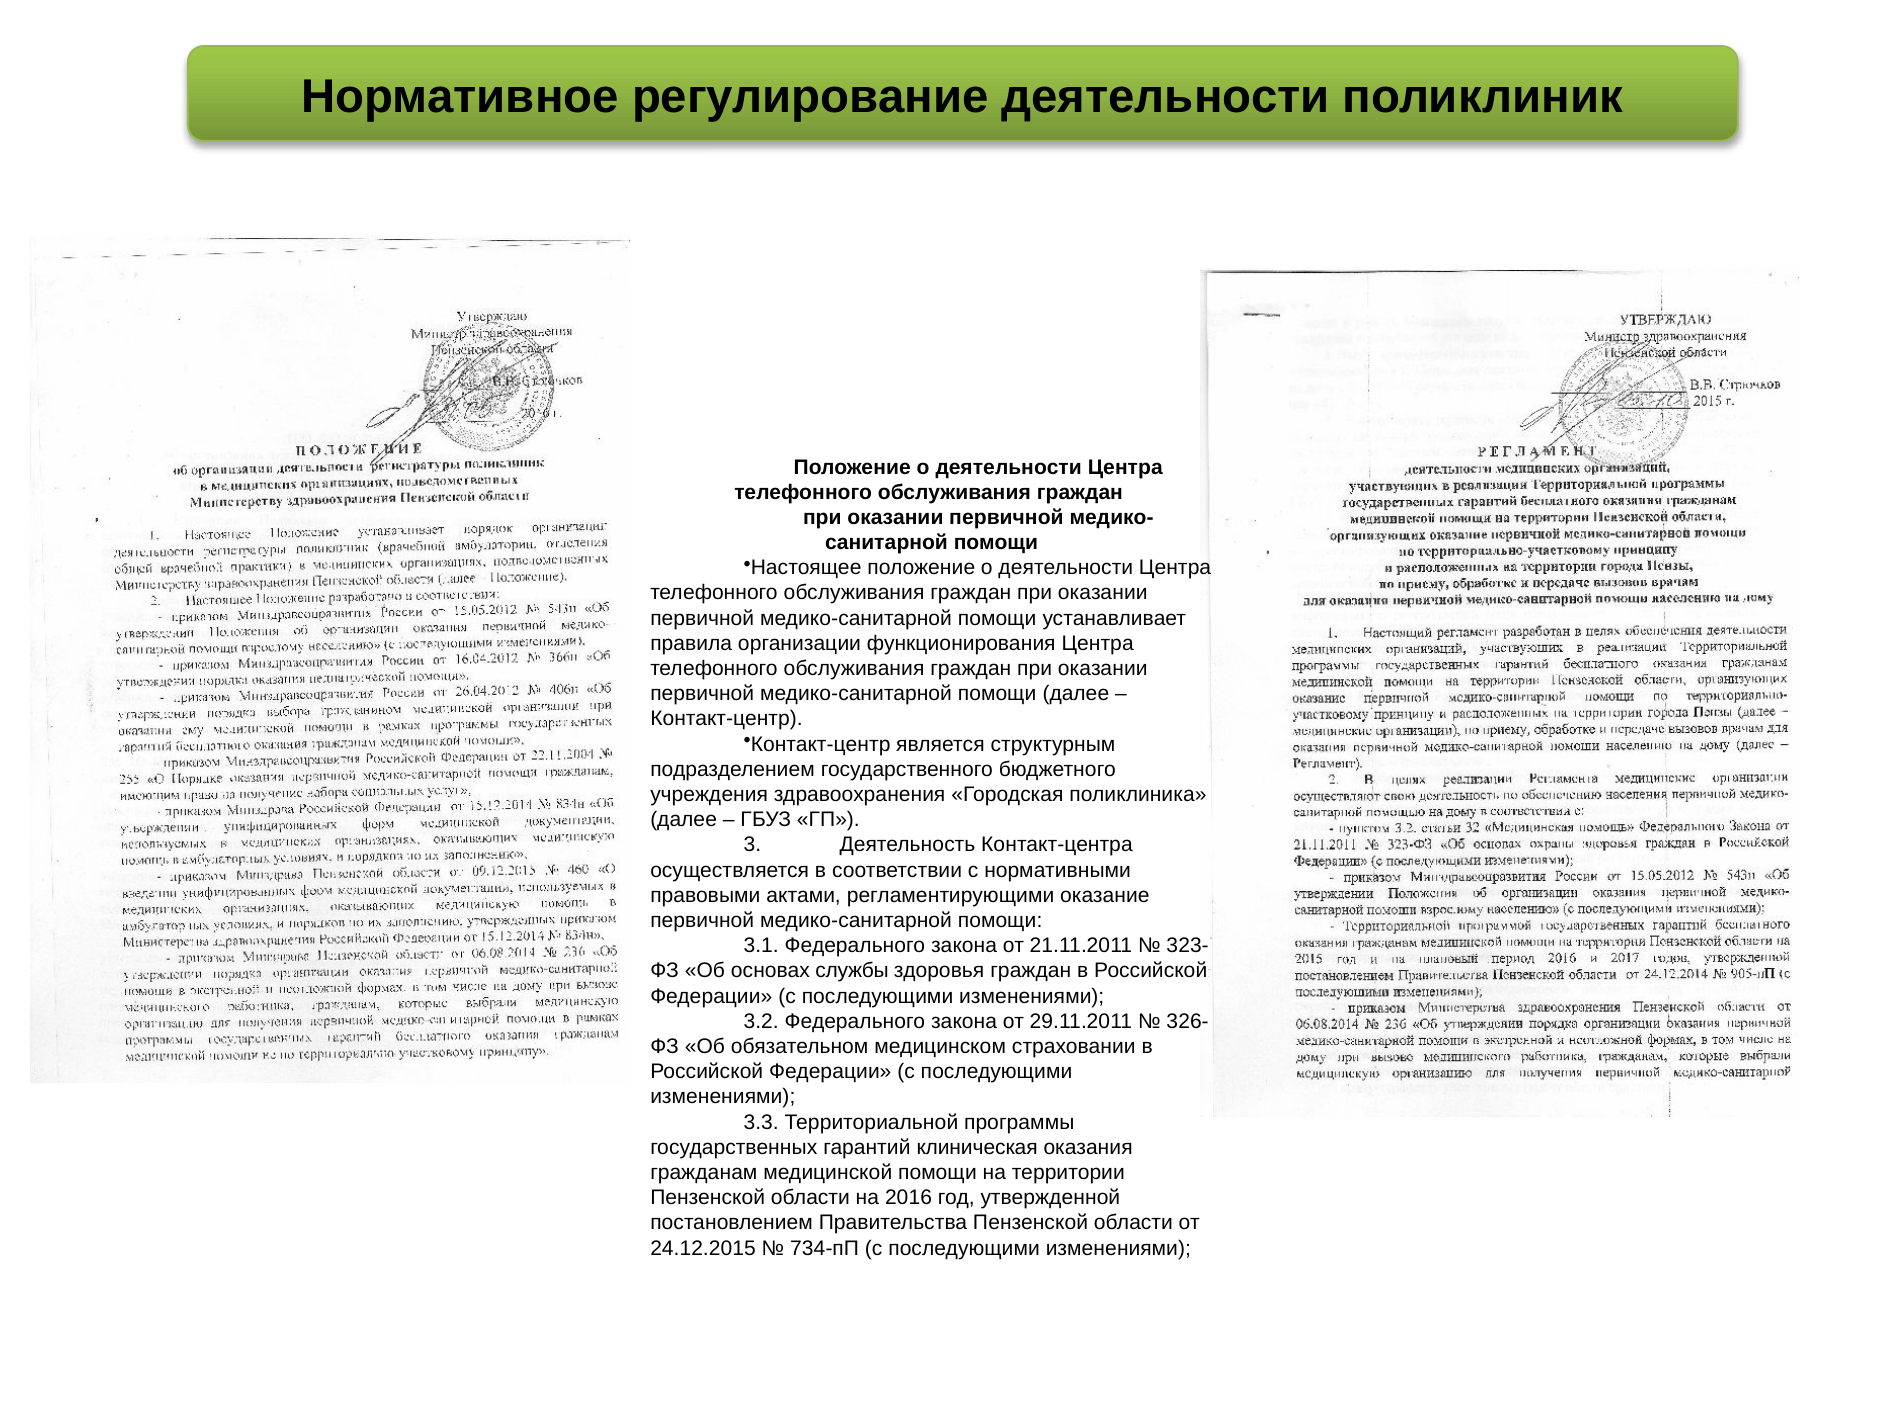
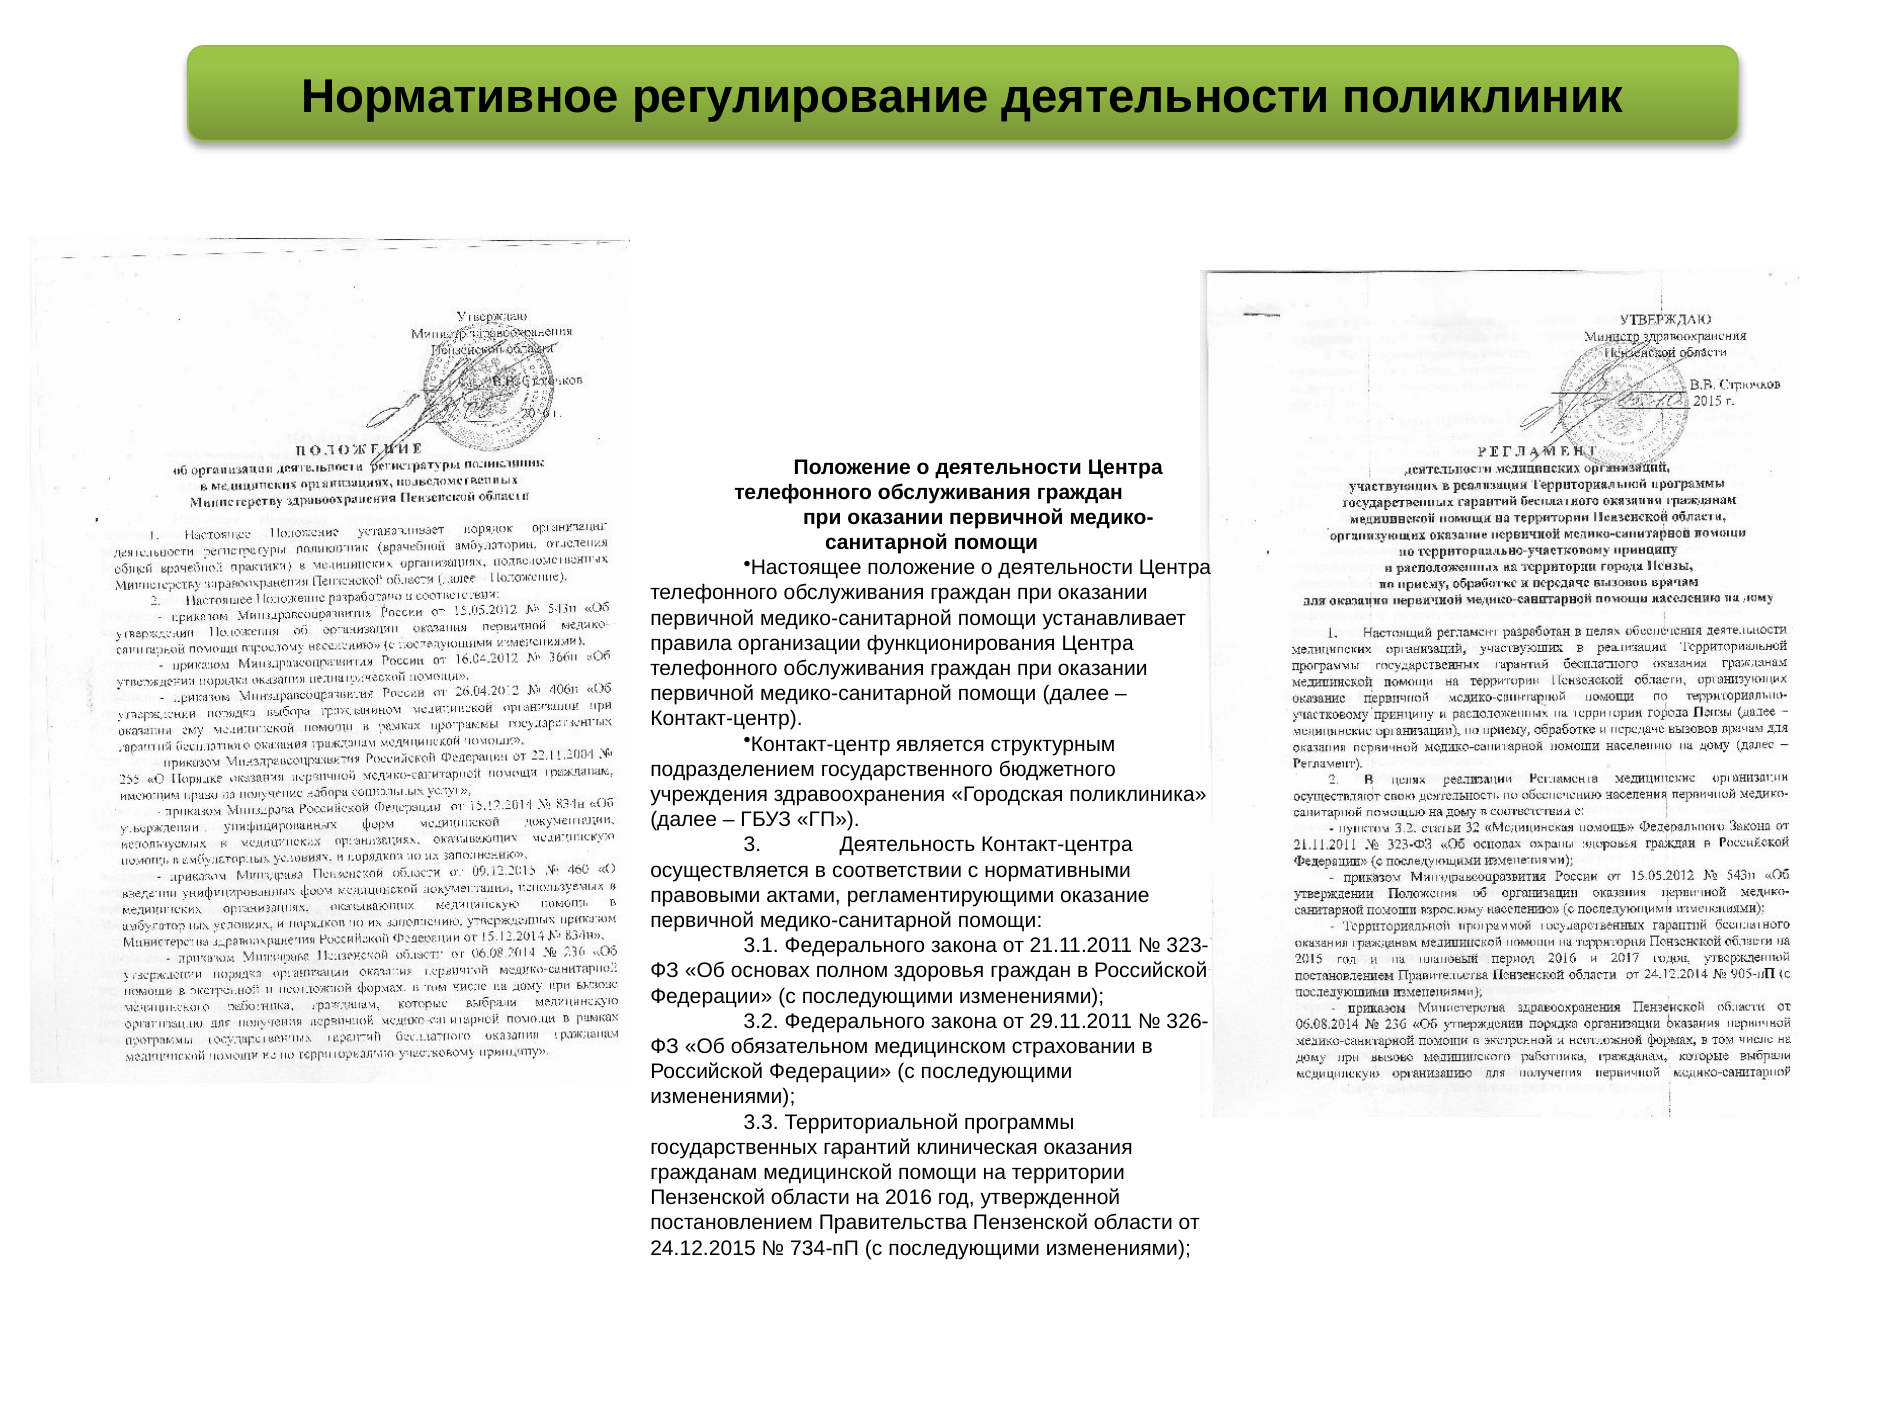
службы: службы -> полном (852, 971)
